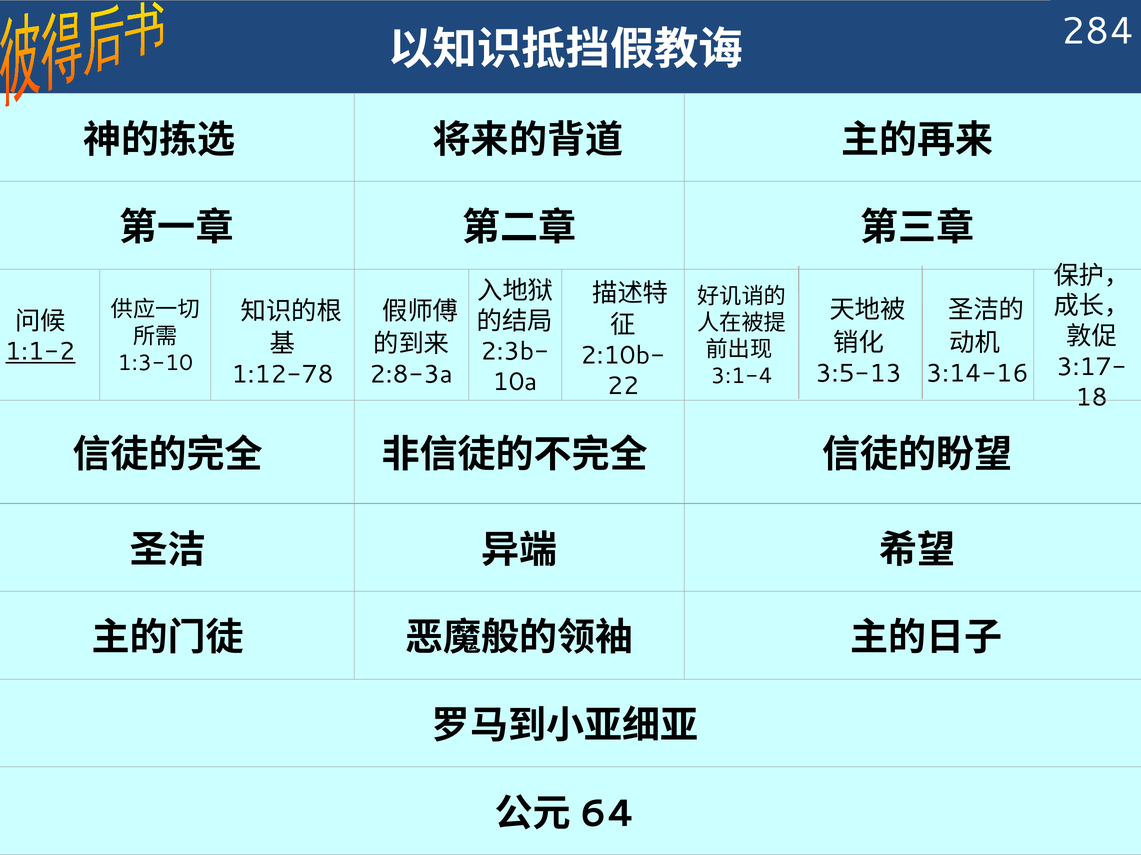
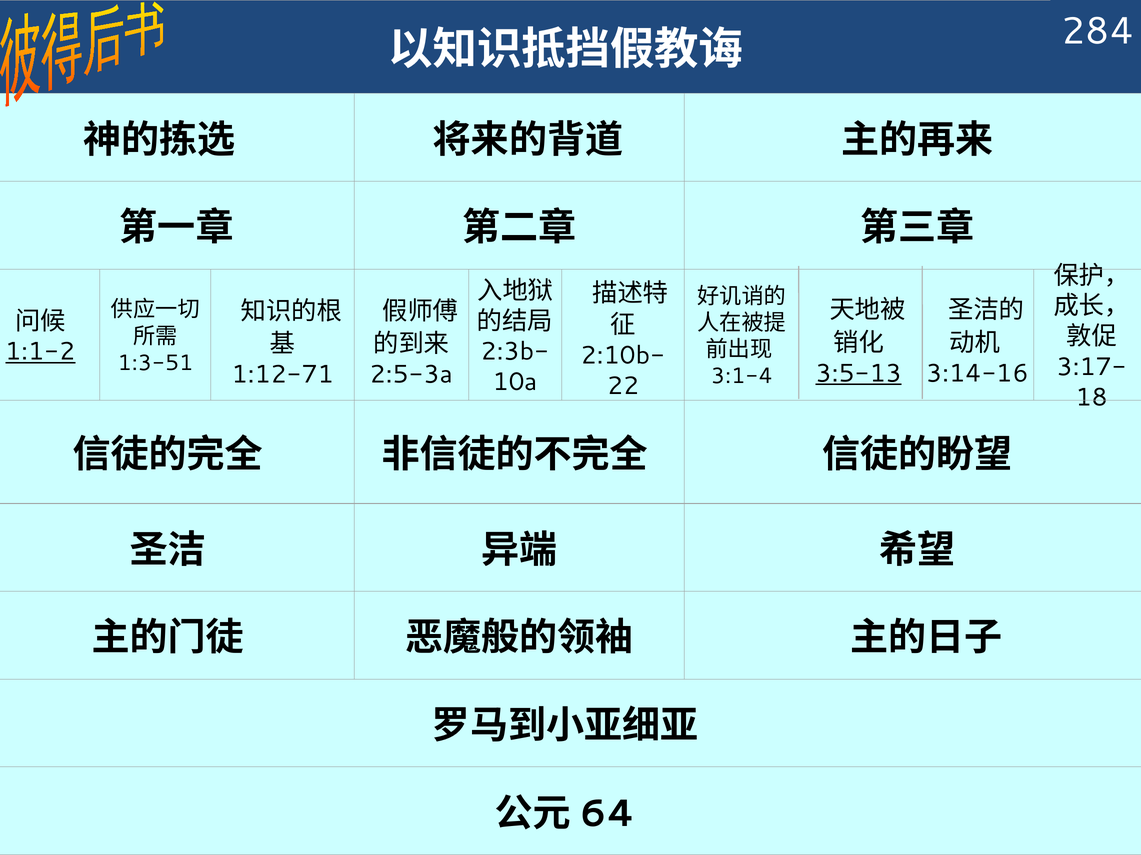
1:3-10: 1:3-10 -> 1:3-51 (155, 363)
3:5-13 underline: none -> present (859, 374)
1:12-78: 1:12-78 -> 1:12-71 (283, 375)
2:8-3a: 2:8-3a -> 2:5-3a (411, 375)
